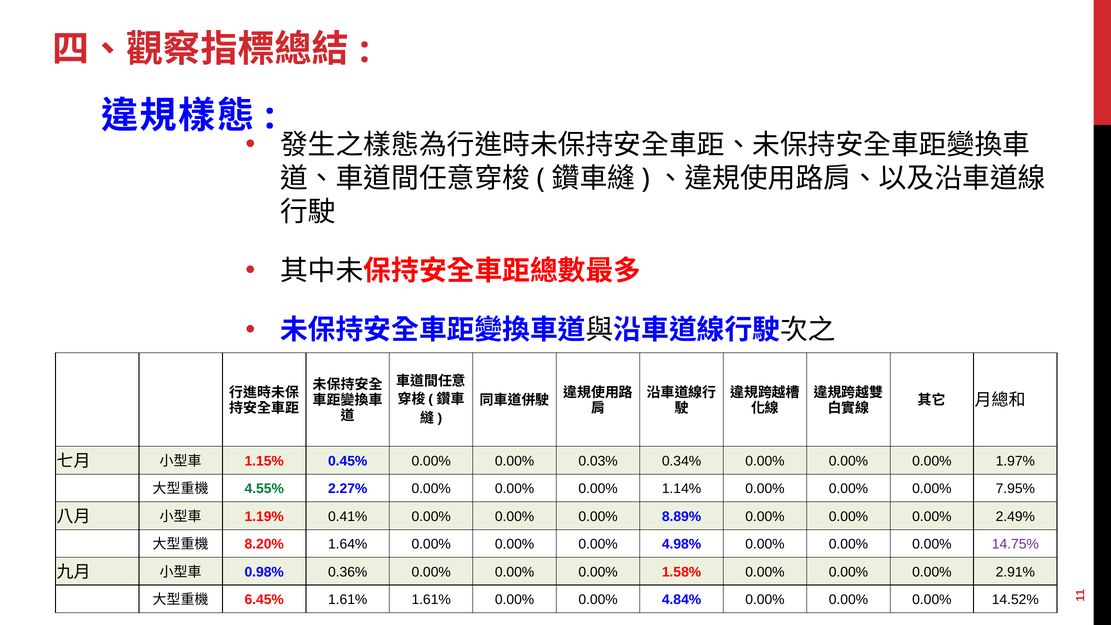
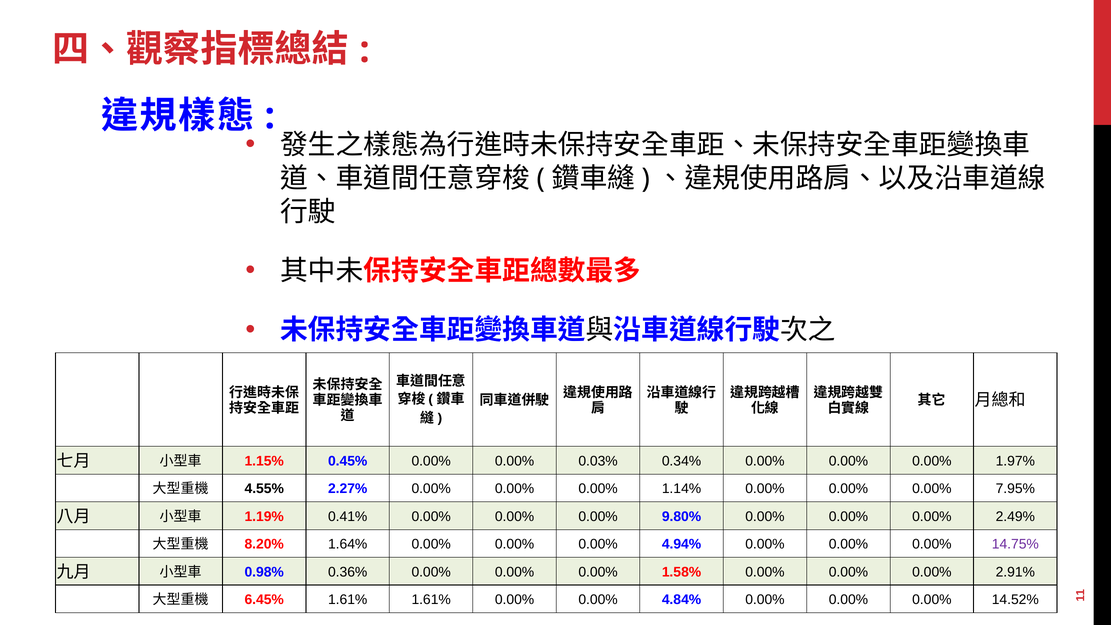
4.55% colour: green -> black (264, 489)
8.89%: 8.89% -> 9.80% (682, 516)
4.98%: 4.98% -> 4.94% (682, 544)
